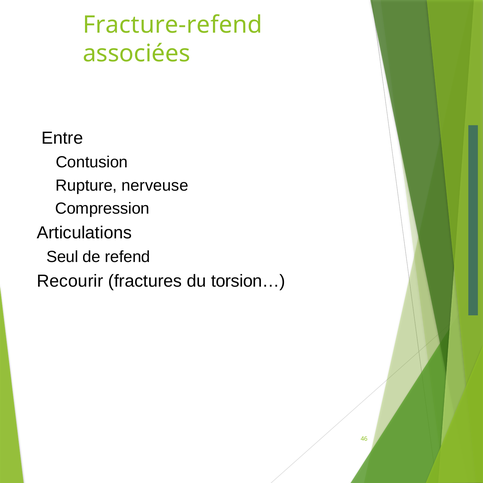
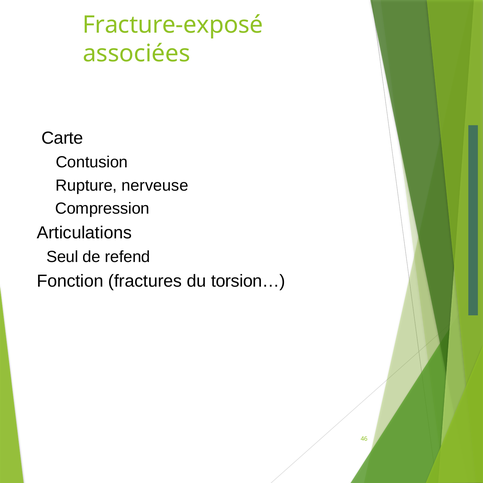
Fracture-refend: Fracture-refend -> Fracture-exposé (173, 25)
Entre: Entre -> Carte (62, 138)
Recourir: Recourir -> Fonction (70, 281)
